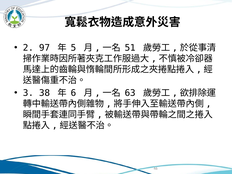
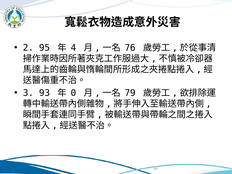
97: 97 -> 95 (45, 48)
5: 5 -> 4 (73, 48)
51: 51 -> 76 (130, 48)
38: 38 -> 93 (45, 93)
6: 6 -> 0 (73, 93)
63: 63 -> 79 (130, 93)
